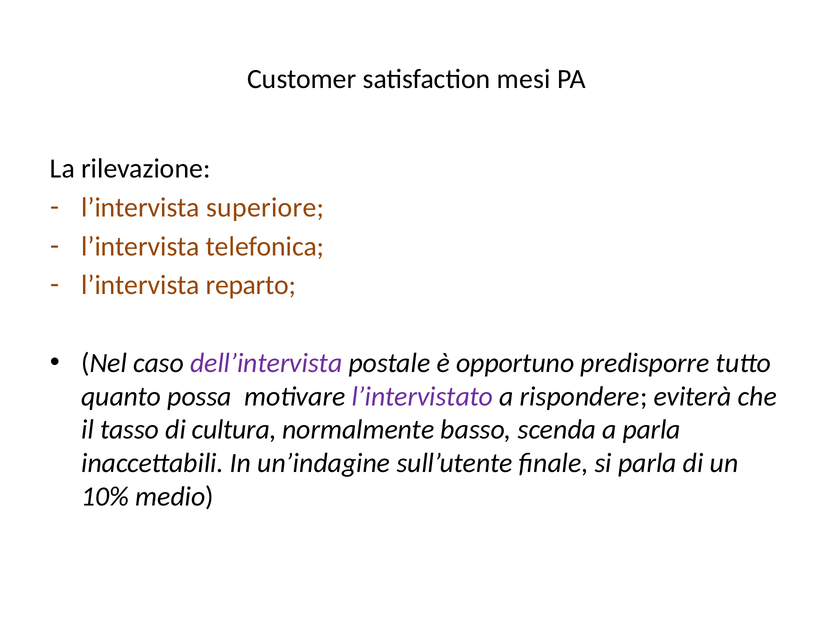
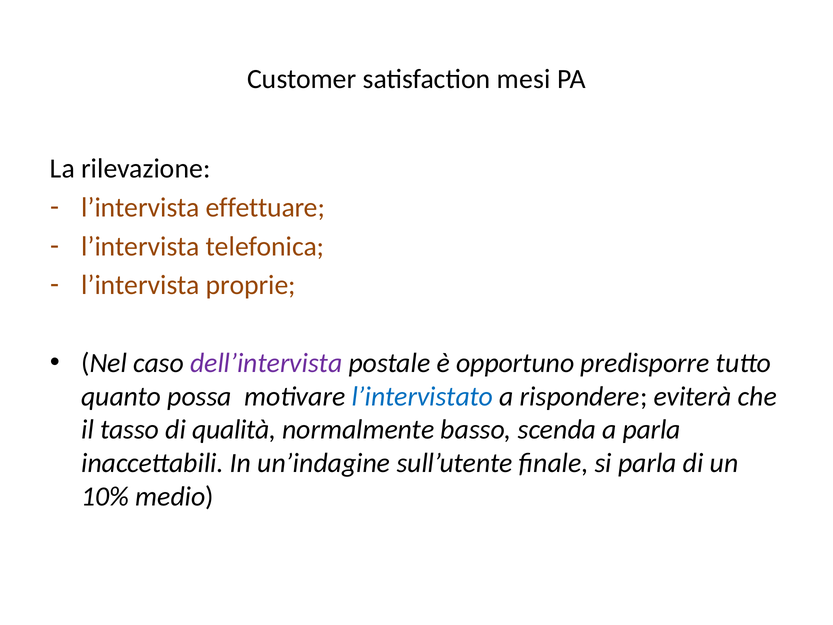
superiore: superiore -> effettuare (265, 207)
reparto: reparto -> proprie (251, 285)
l’intervistato colour: purple -> blue (422, 396)
cultura: cultura -> qualità (234, 430)
